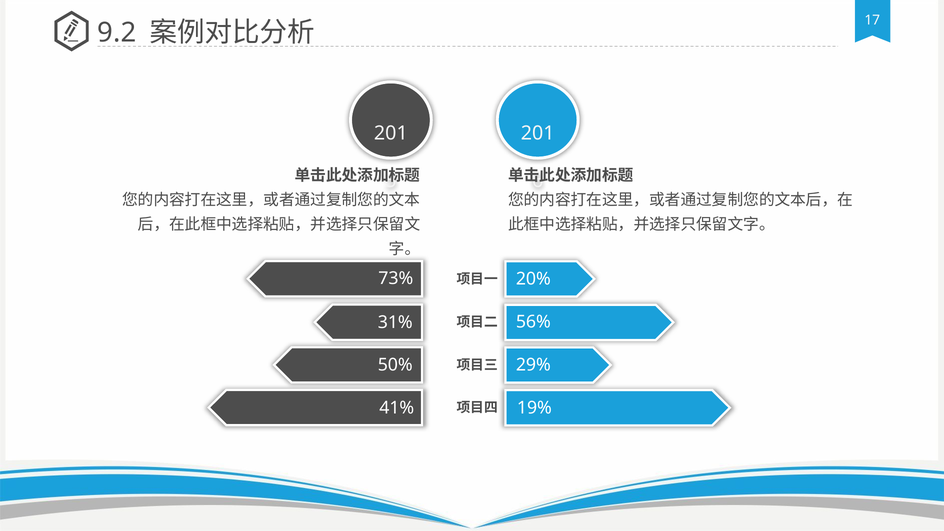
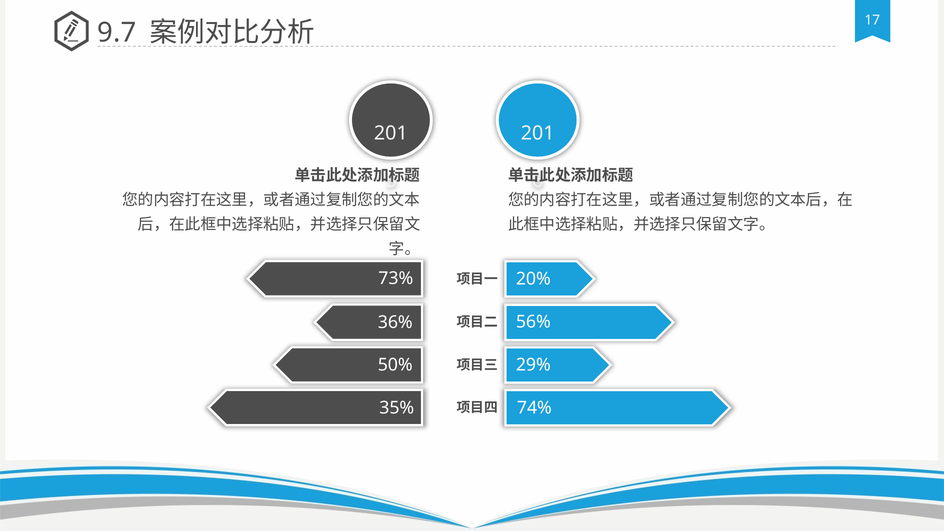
9.2: 9.2 -> 9.7 (117, 33)
31%: 31% -> 36% (395, 322)
19%: 19% -> 74% (534, 408)
41%: 41% -> 35% (397, 408)
